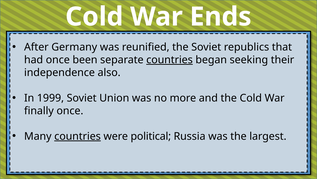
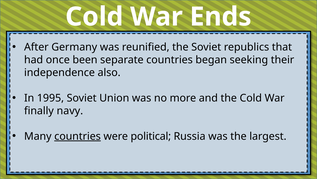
countries underline: present -> none (170, 60)
1999: 1999 -> 1995 (50, 98)
finally once: once -> navy (70, 110)
